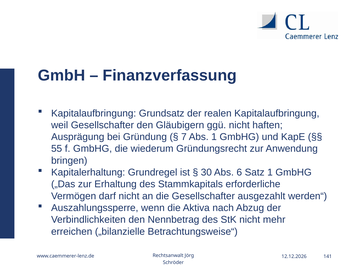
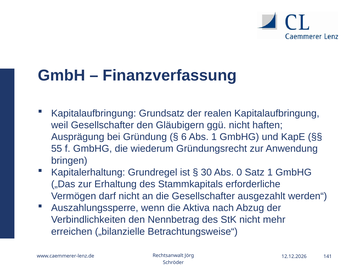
7: 7 -> 6 (184, 137)
6: 6 -> 0 (239, 173)
